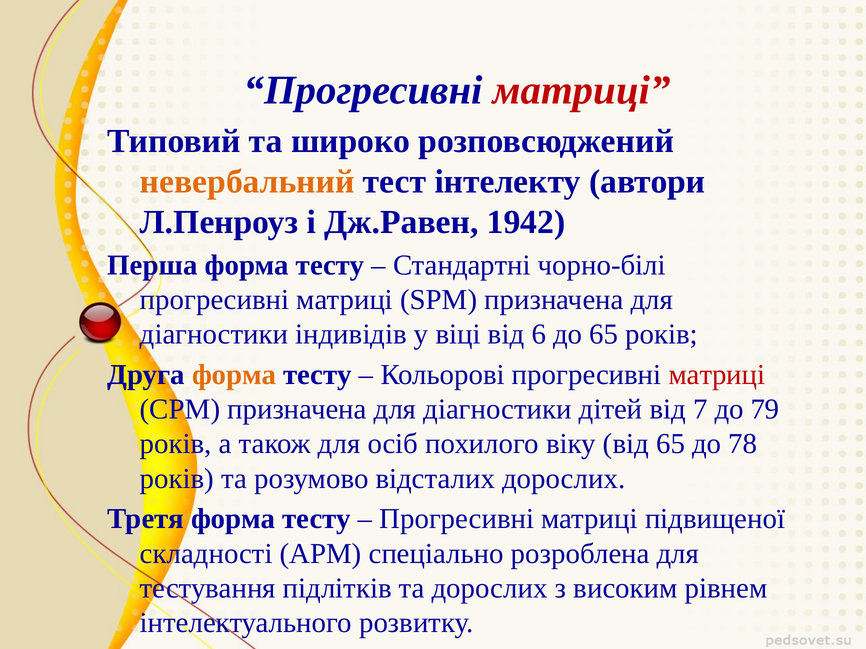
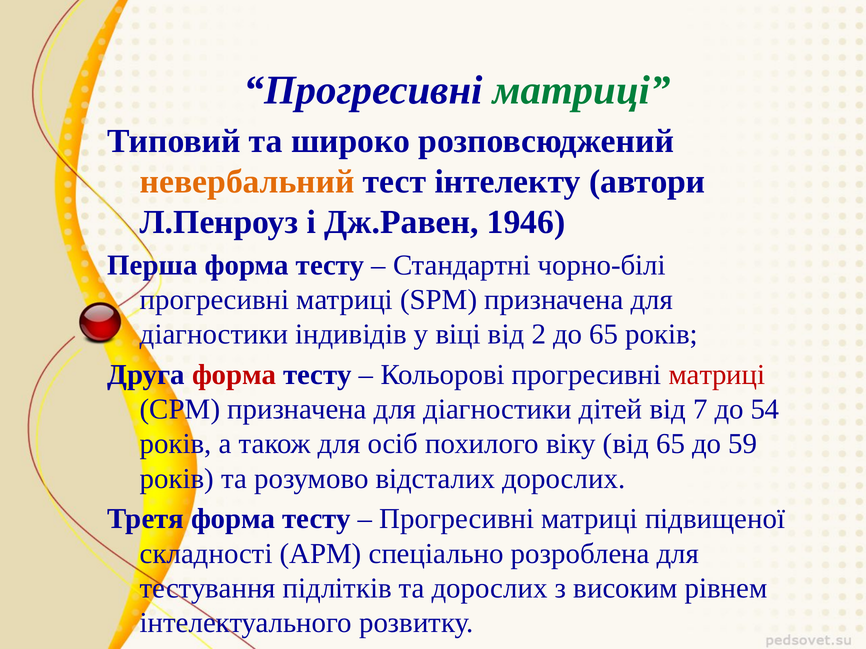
матриці colour: red -> green (582, 90)
1942: 1942 -> 1946 (526, 222)
6: 6 -> 2 (539, 335)
форма colour: orange -> red (234, 375)
79: 79 -> 54 (765, 410)
78: 78 -> 59 (743, 444)
